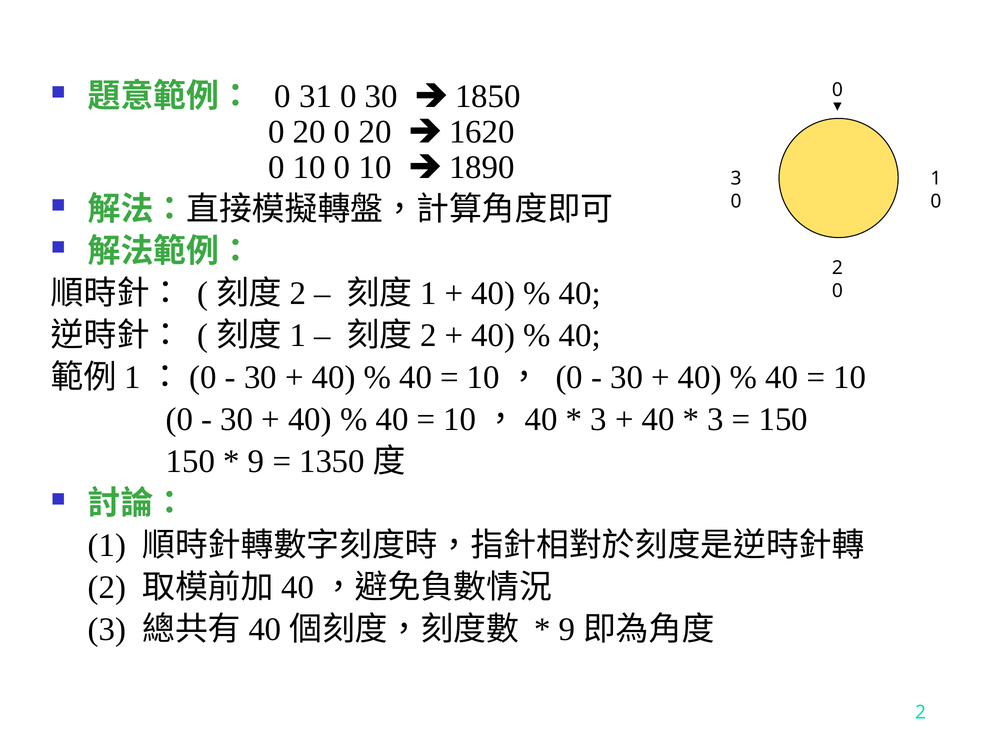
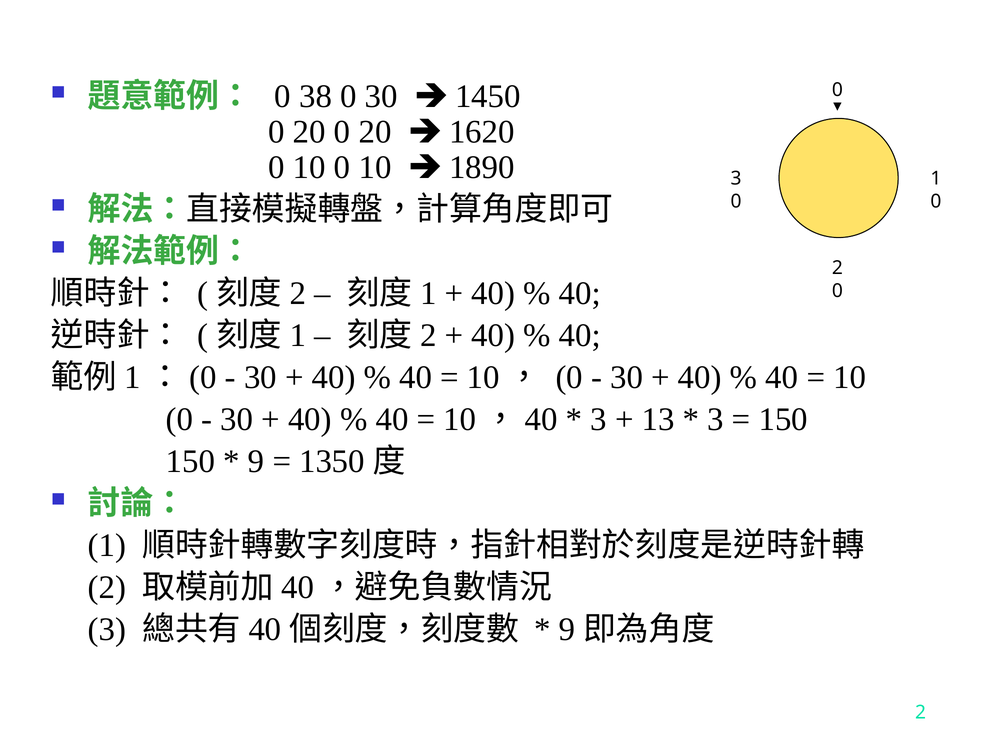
31: 31 -> 38 (316, 96)
1850: 1850 -> 1450 (488, 96)
40: 40 -> 13 (658, 419)
